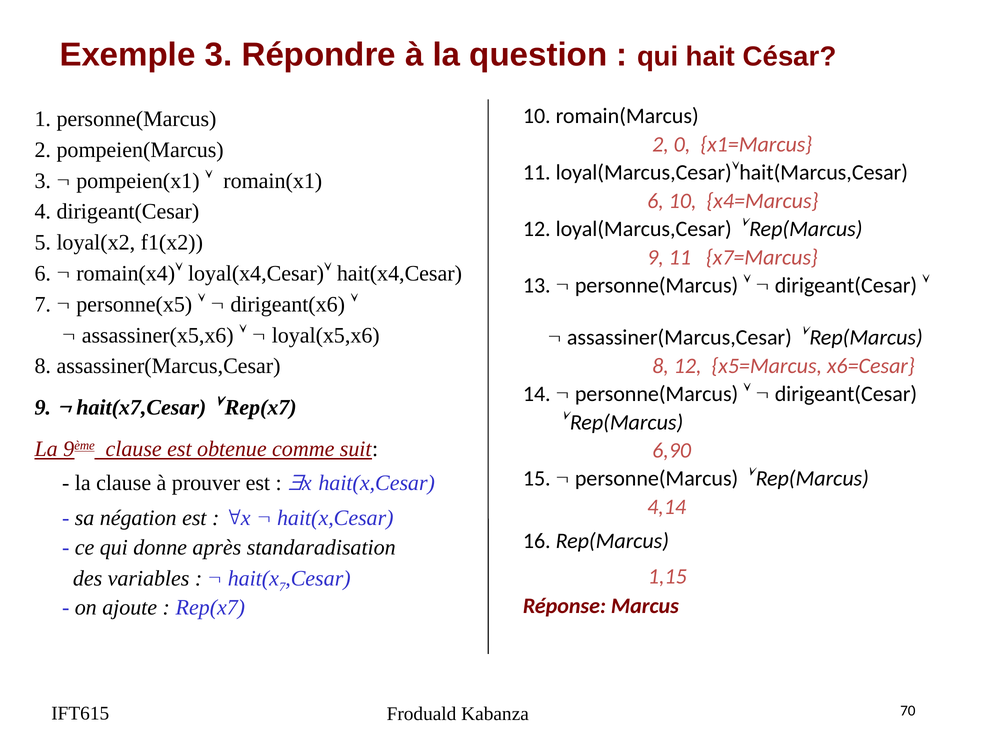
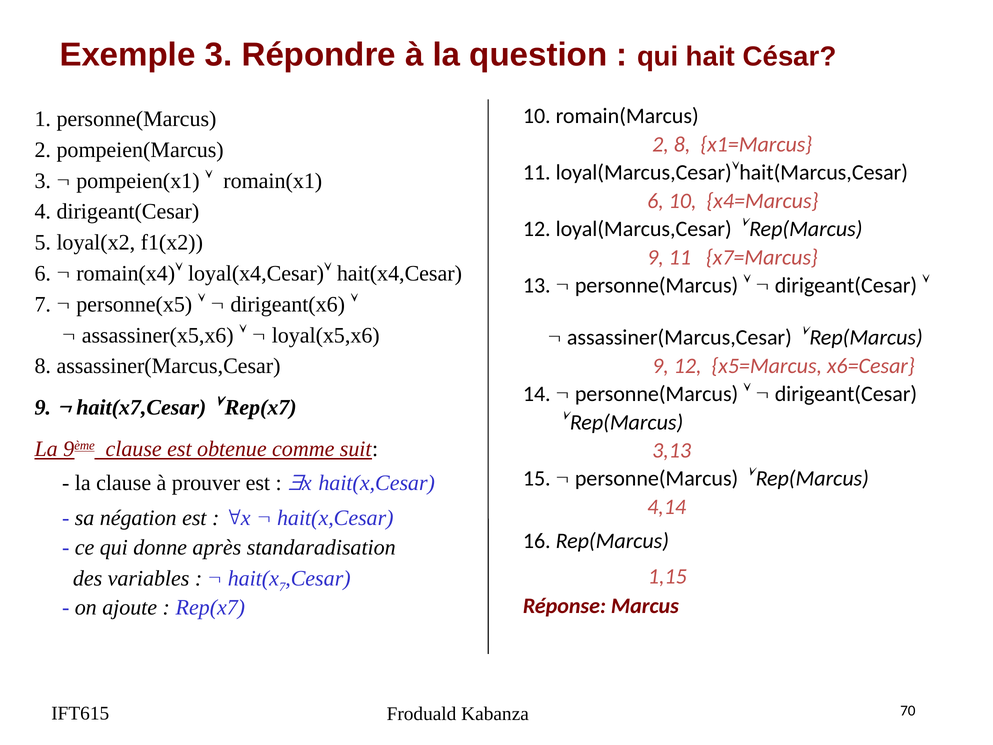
2 0: 0 -> 8 (682, 144)
8: 8 -> 9 (661, 366)
6,90: 6,90 -> 3,13 (672, 450)
